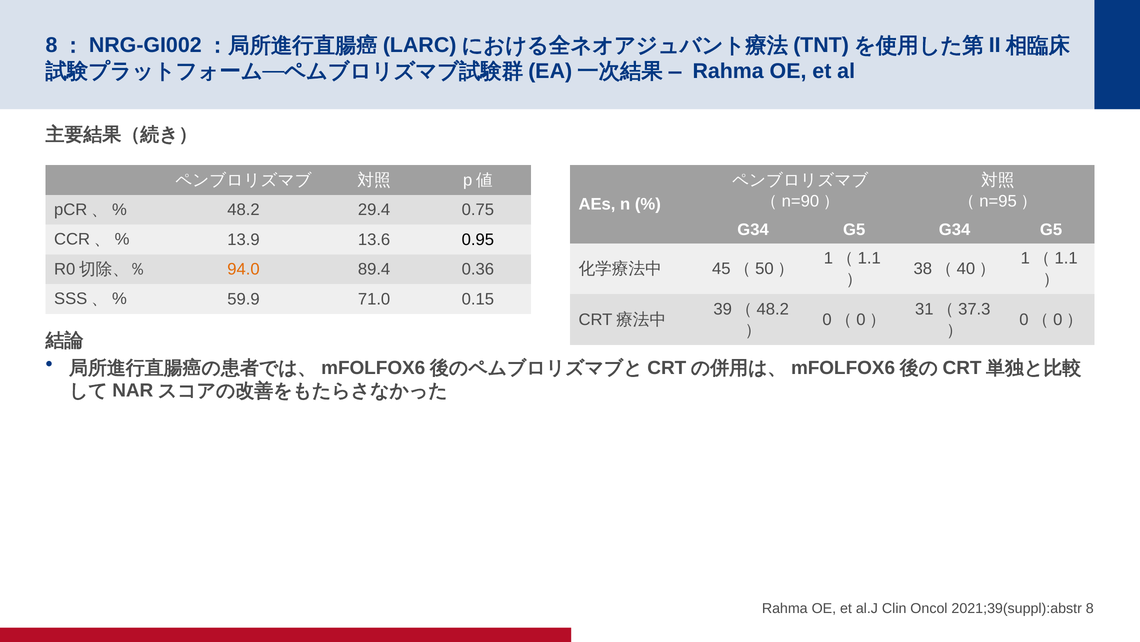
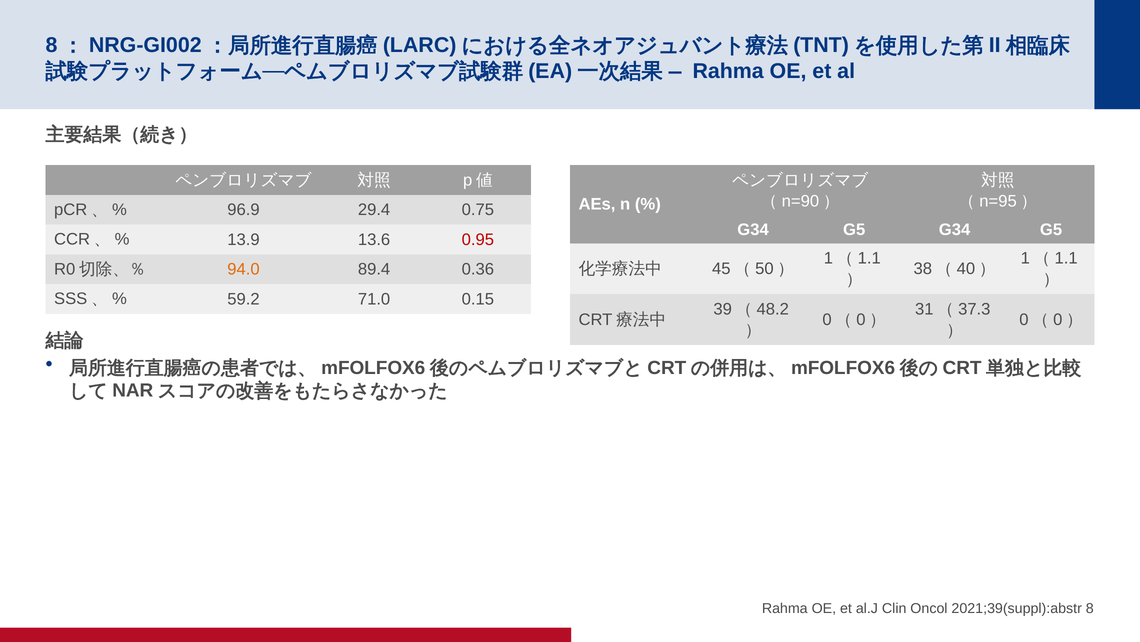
48.2: 48.2 -> 96.9 (243, 210)
0.95 colour: black -> red (478, 239)
59.9: 59.9 -> 59.2 (243, 299)
